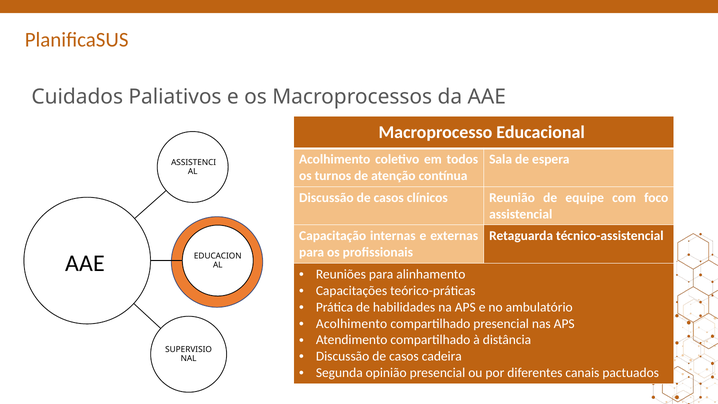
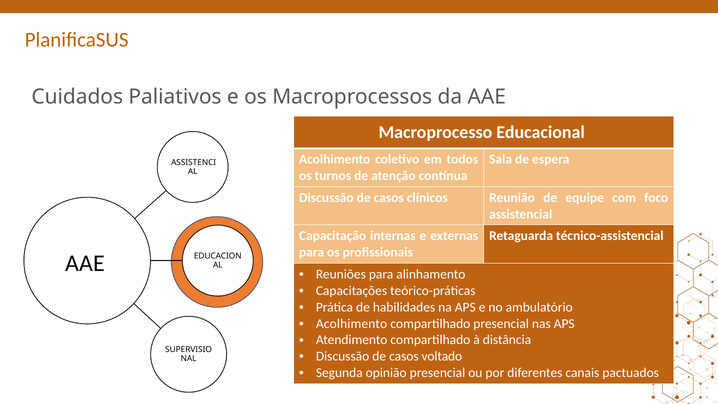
cadeira: cadeira -> voltado (442, 356)
